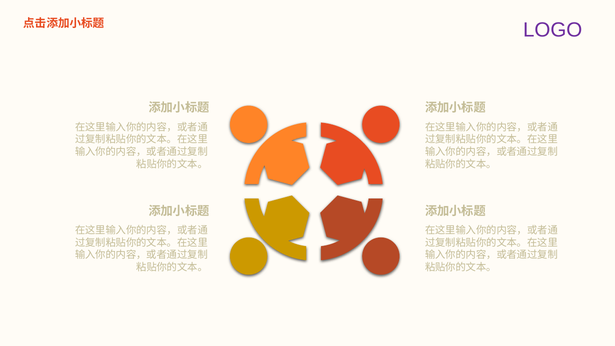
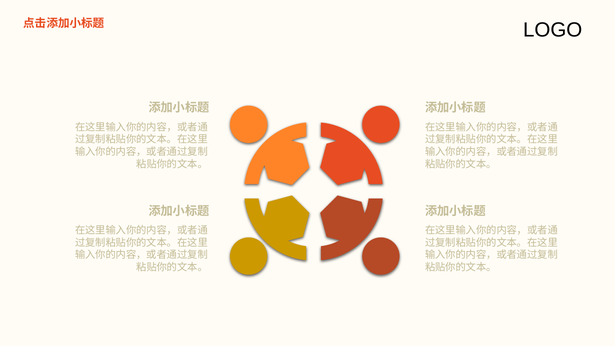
LOGO colour: purple -> black (553, 30)
